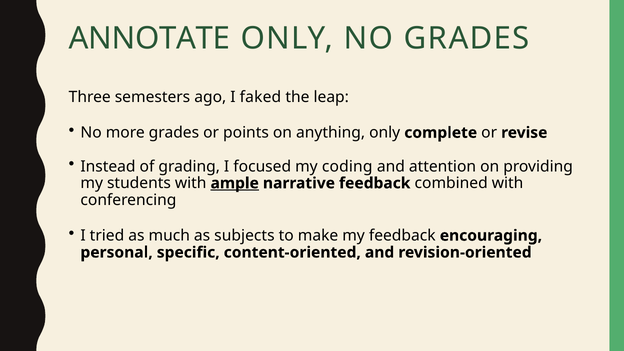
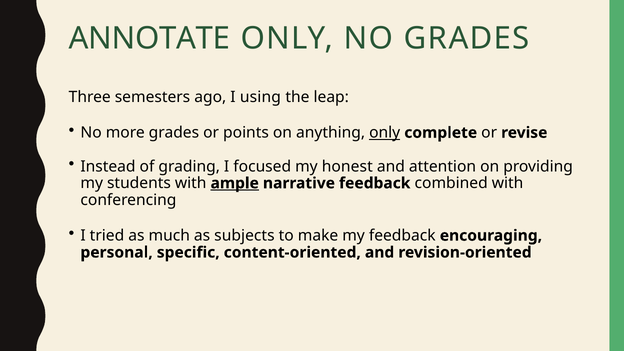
faked: faked -> using (260, 97)
only underline: none -> present (385, 133)
coding: coding -> honest (347, 166)
